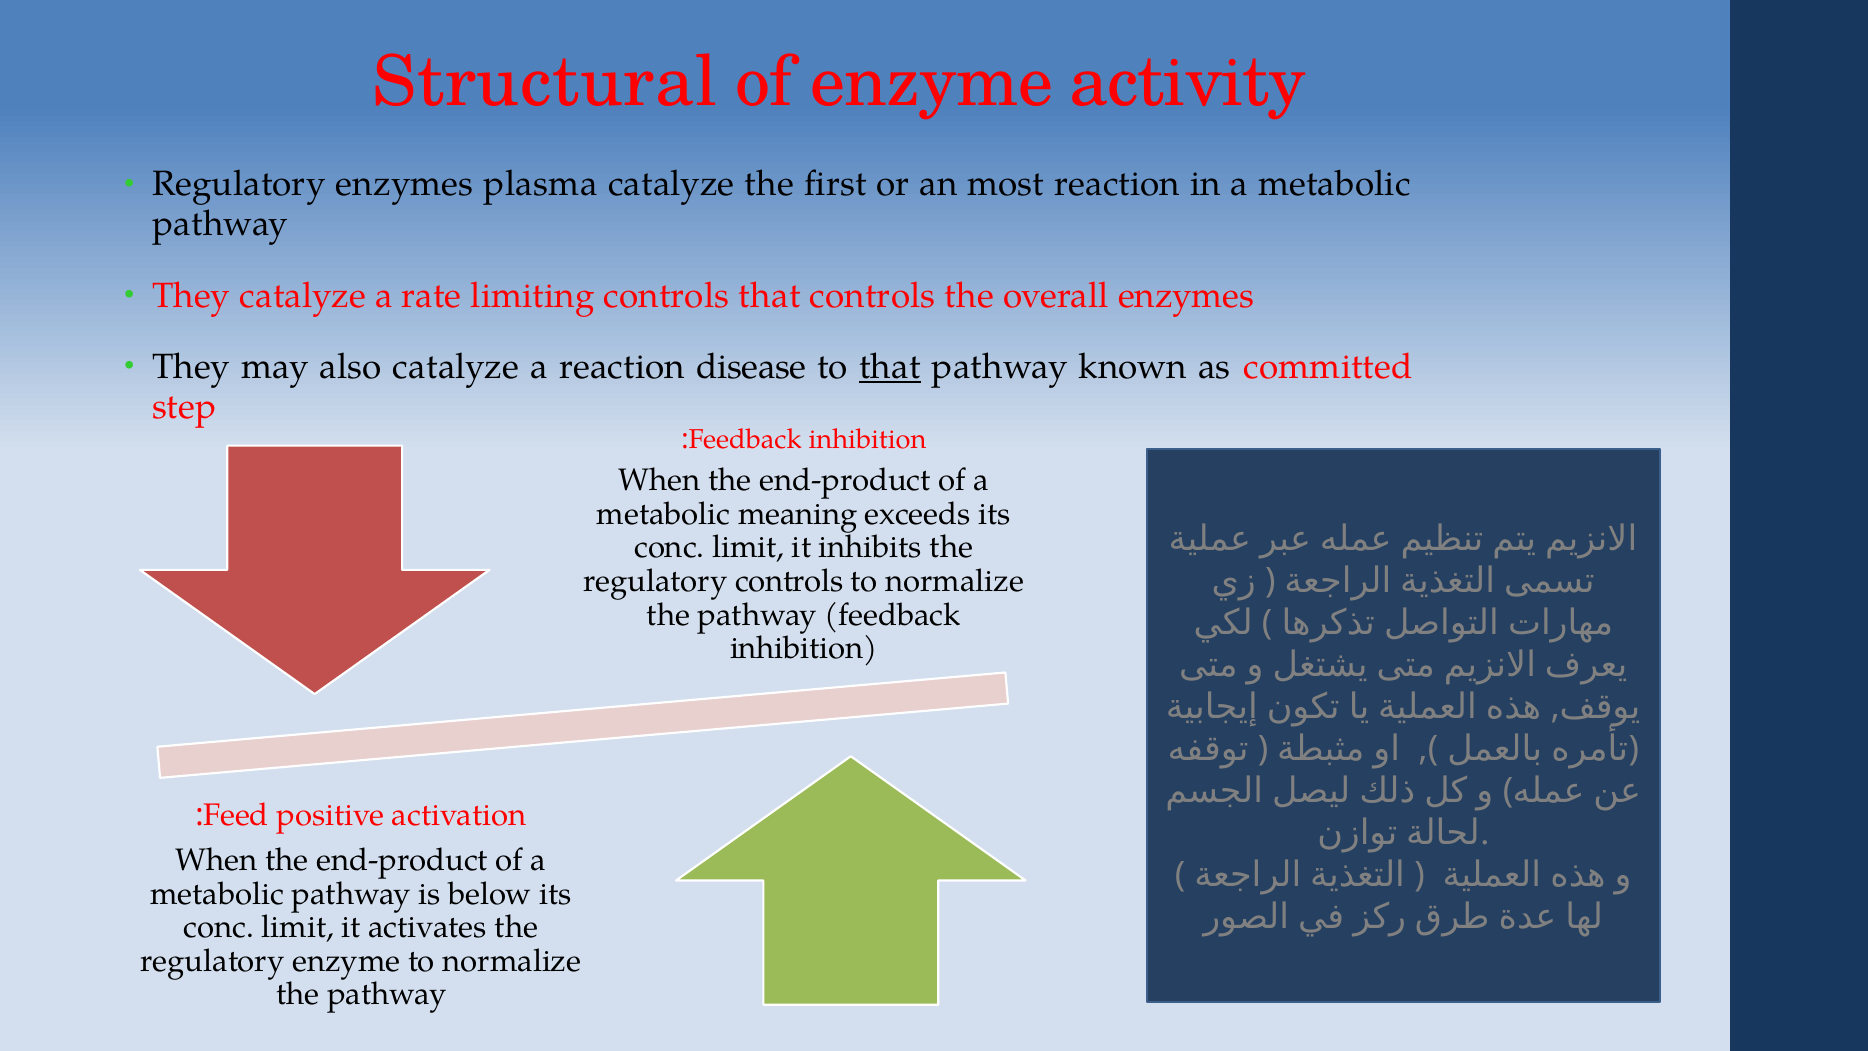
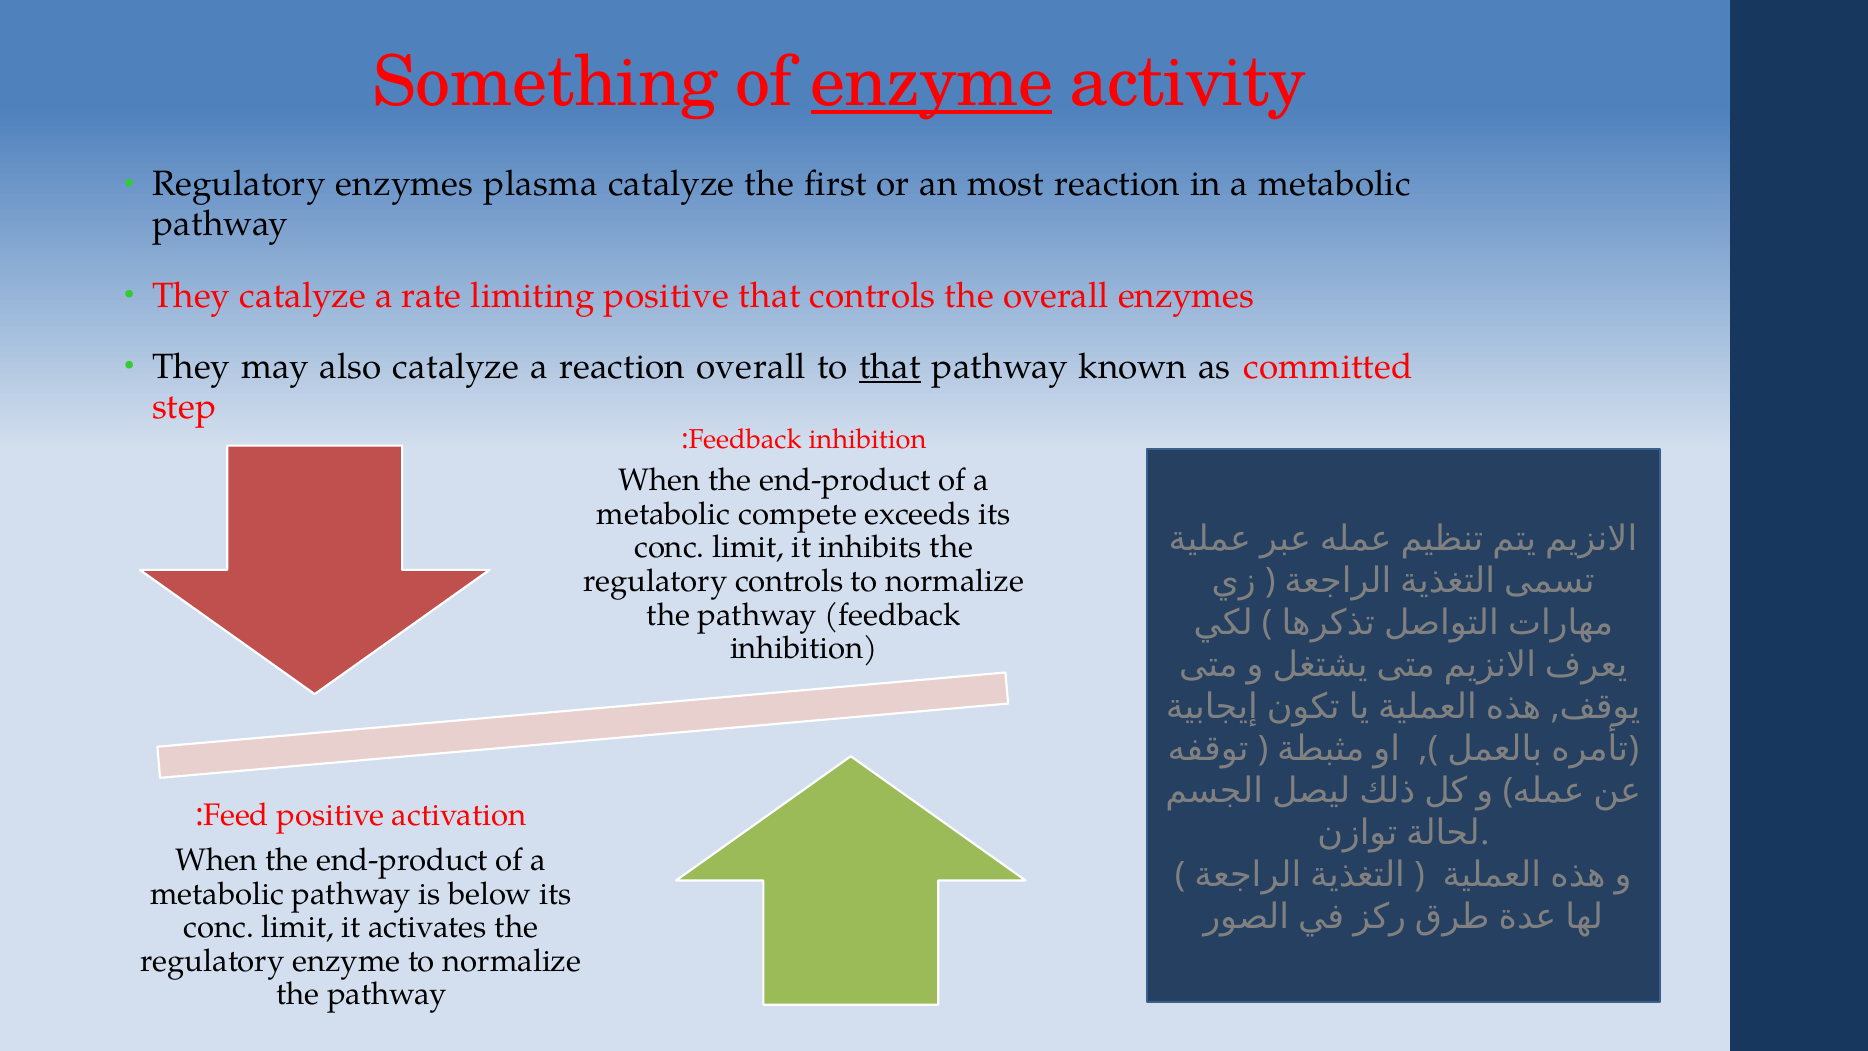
Structural: Structural -> Something (545, 82)
enzyme underline: none -> present (932, 82)
limiting controls: controls -> positive (666, 295)
reaction disease: disease -> overall (751, 366)
meaning: meaning -> compete (798, 514)
